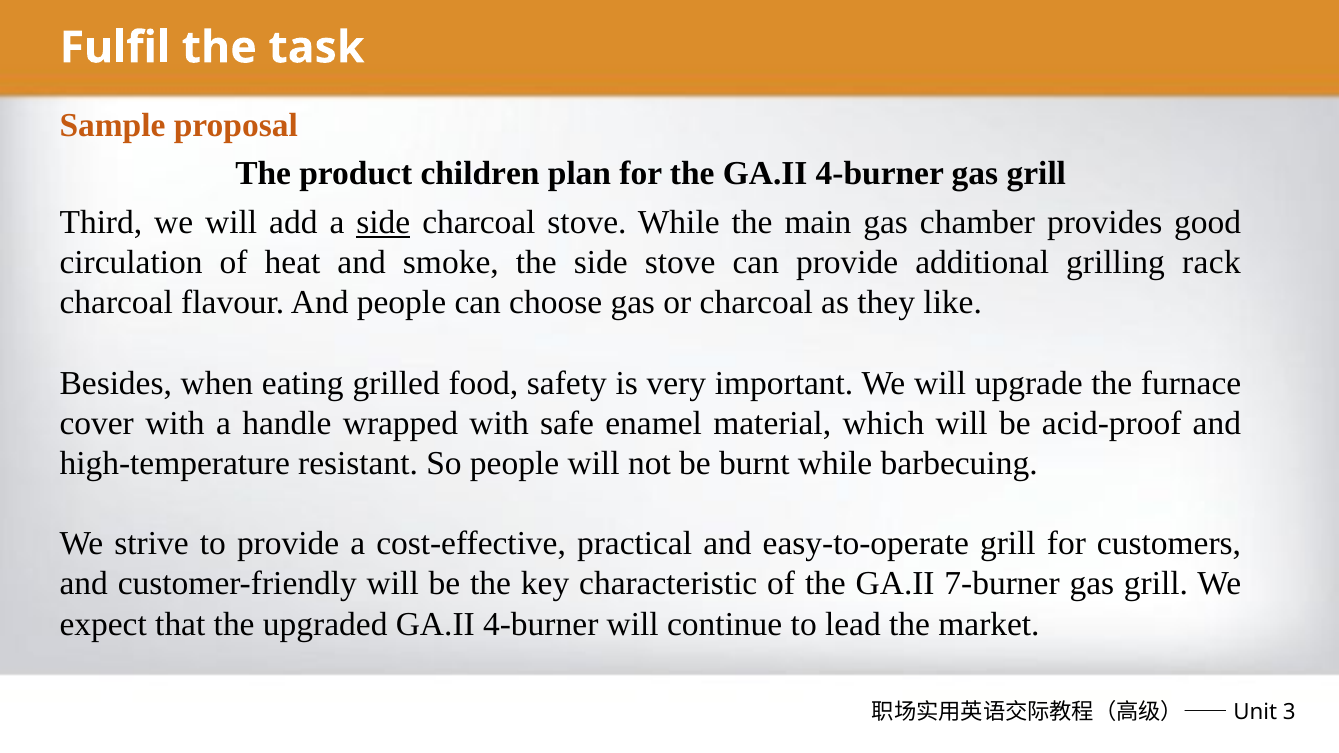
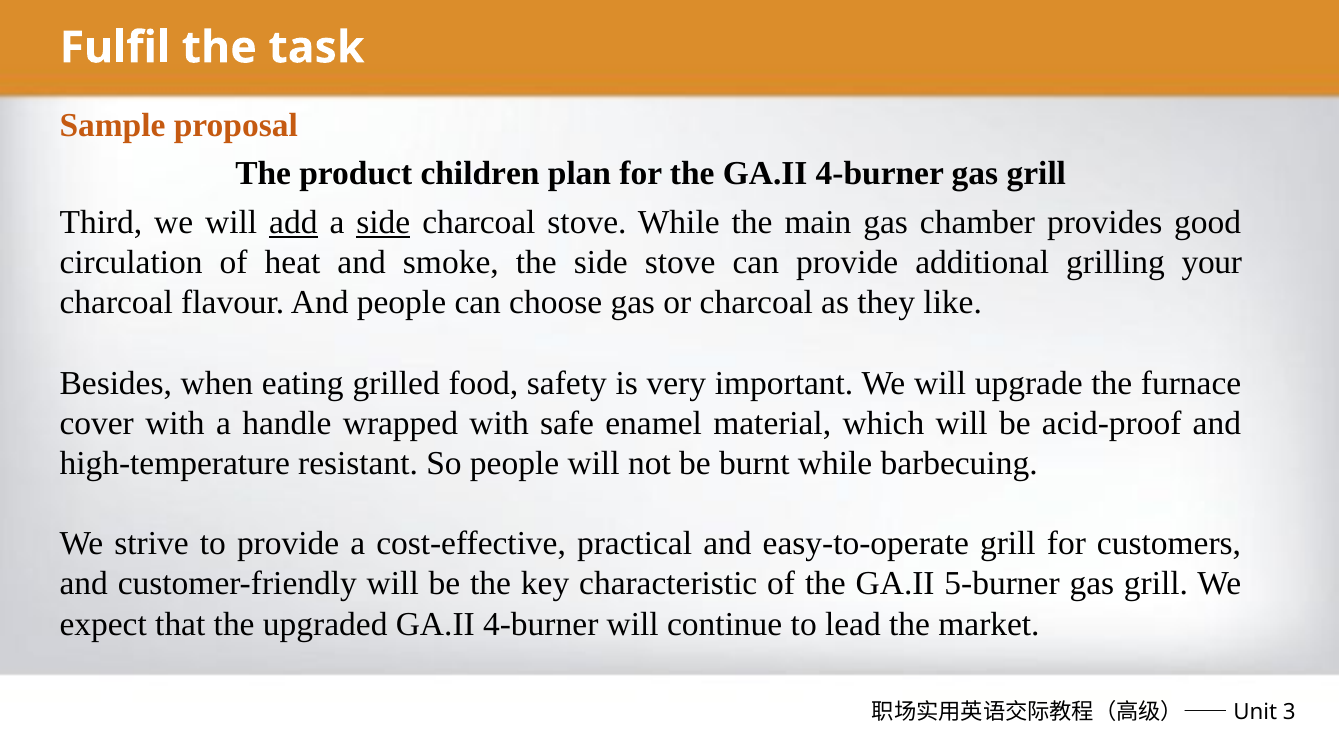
add underline: none -> present (293, 222)
rack: rack -> your (1212, 263)
7-burner: 7-burner -> 5-burner (1002, 584)
